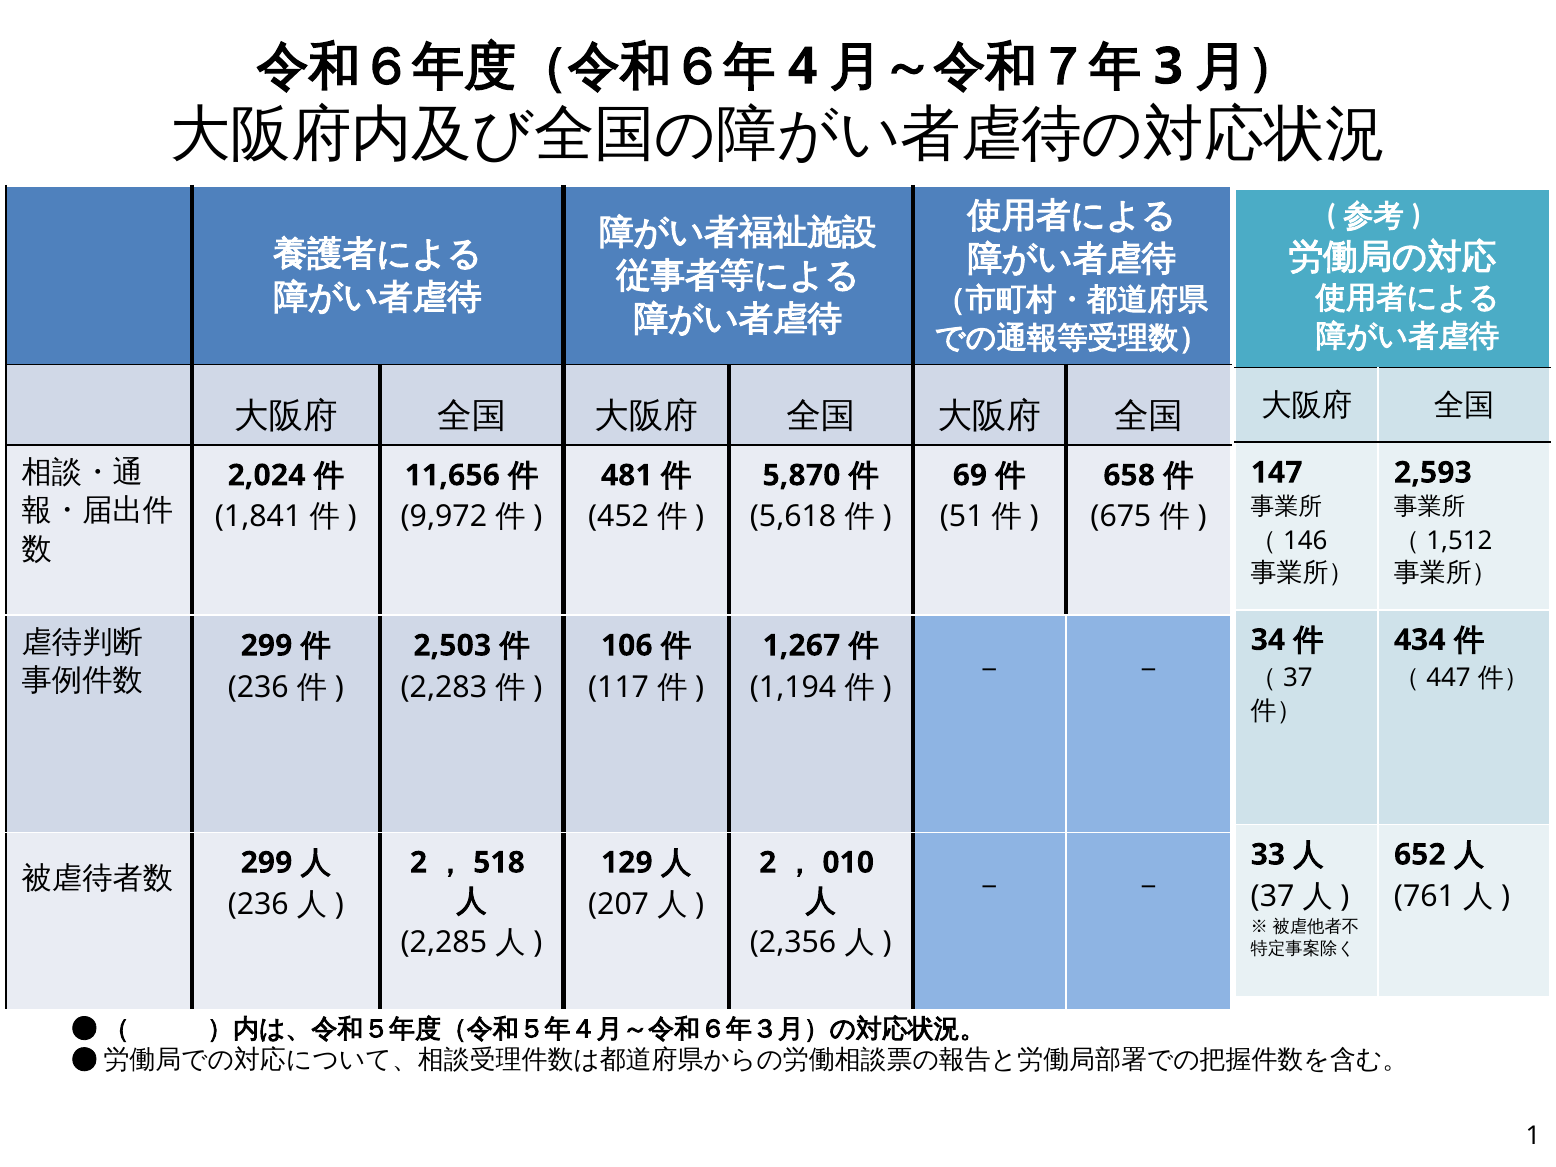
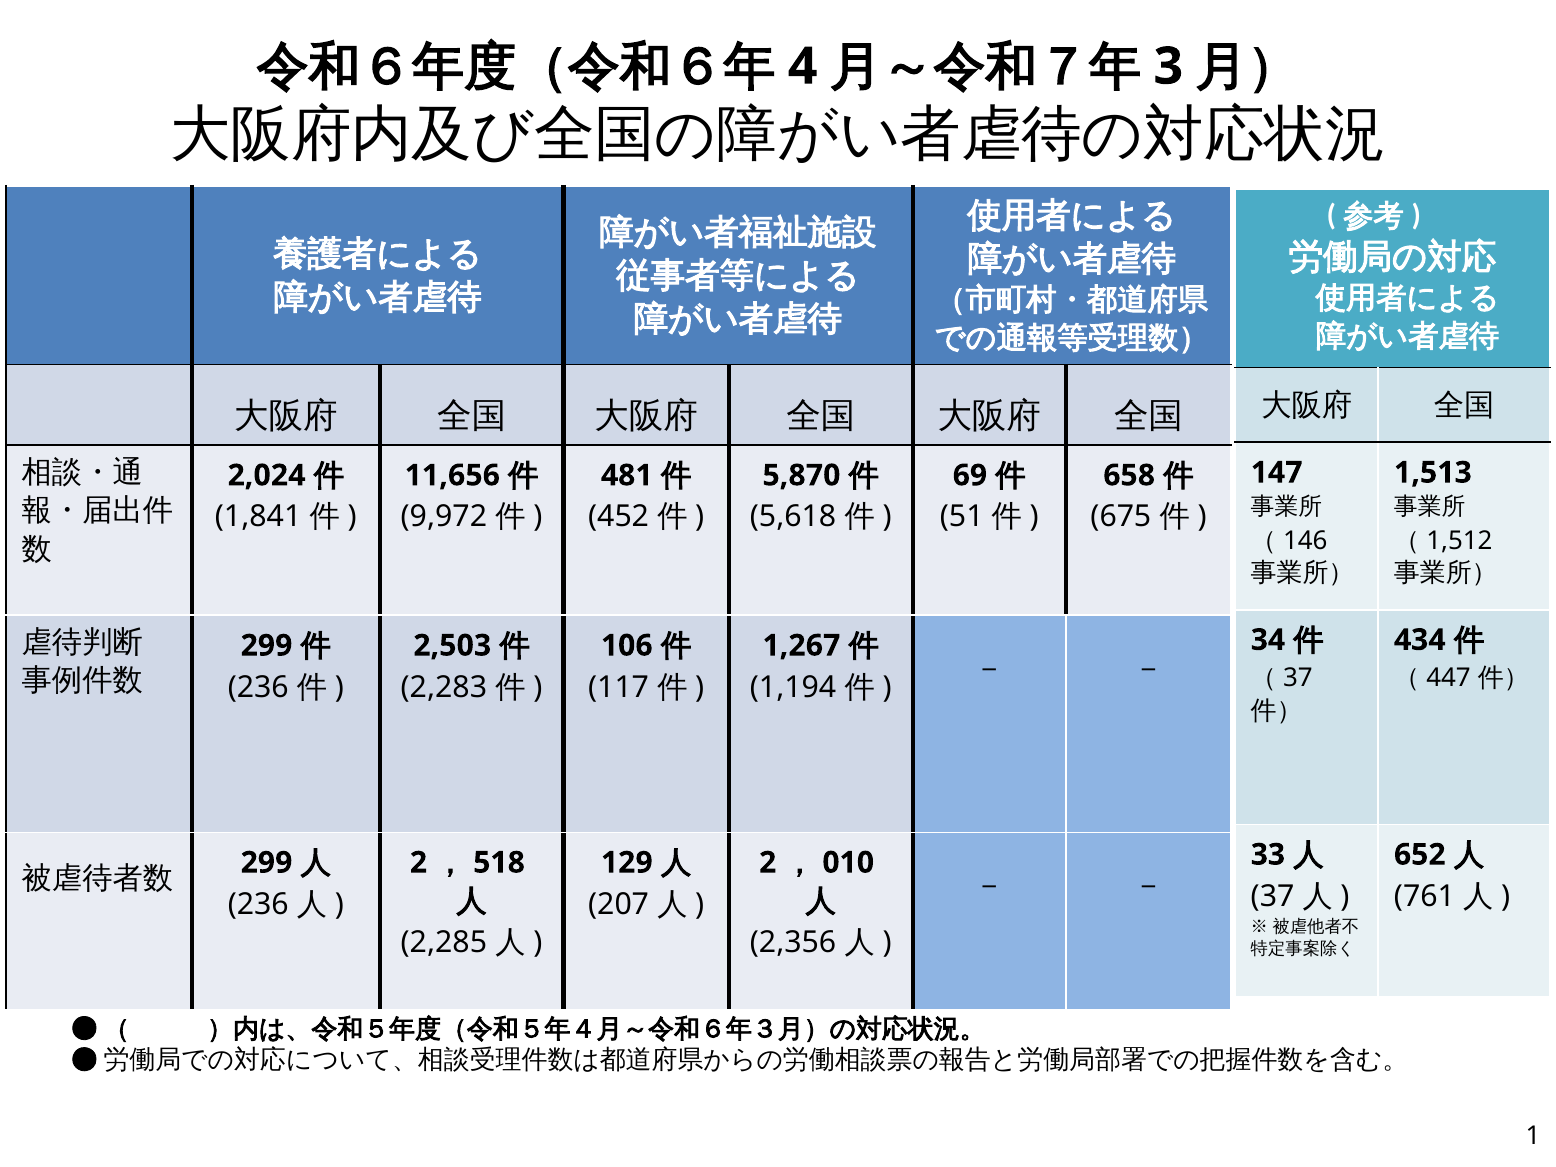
2,593: 2,593 -> 1,513 (1433, 473)
